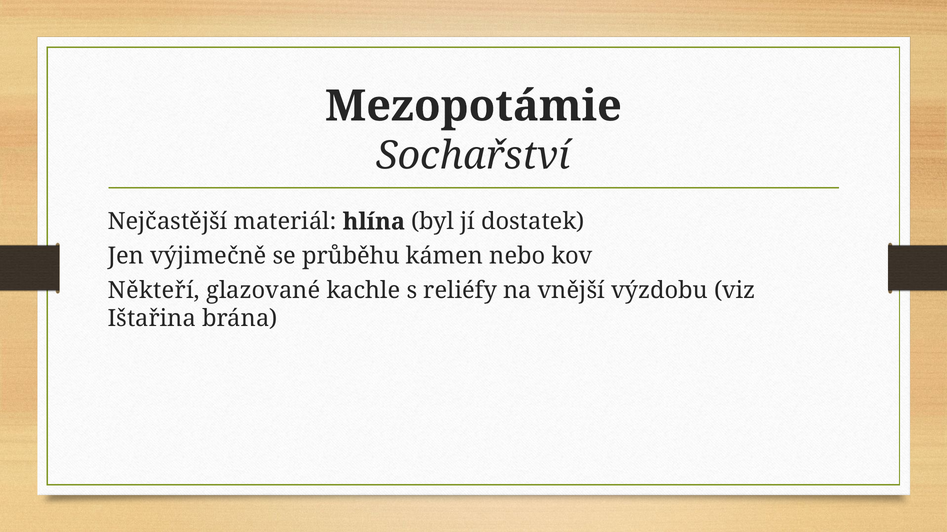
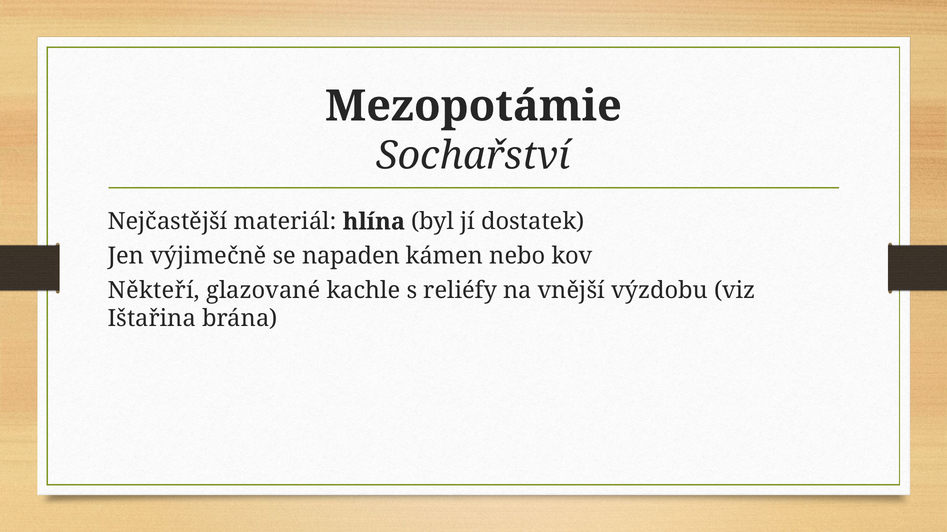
průběhu: průběhu -> napaden (351, 256)
